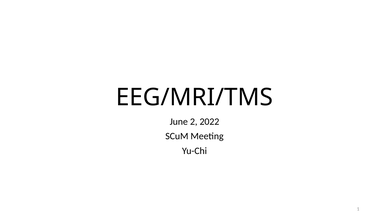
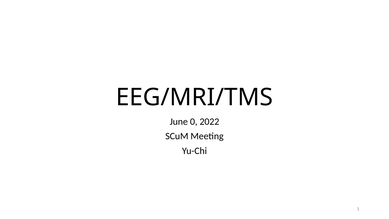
2: 2 -> 0 (194, 122)
